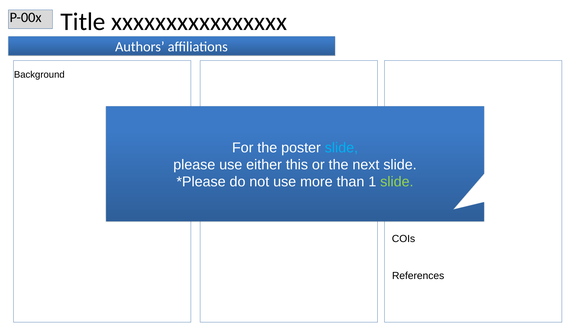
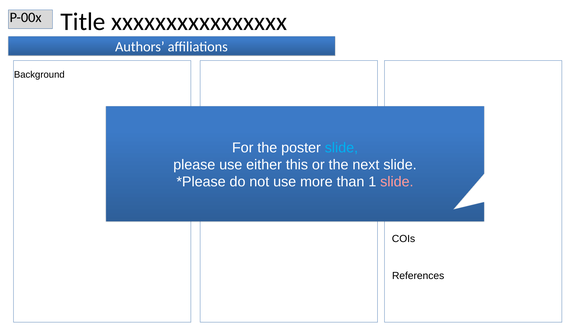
slide colour: light green -> pink (397, 182)
